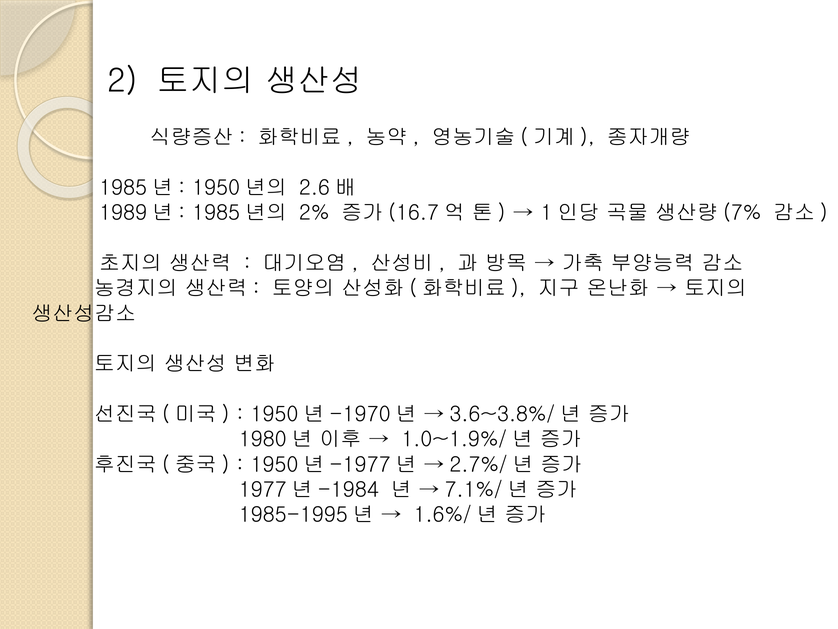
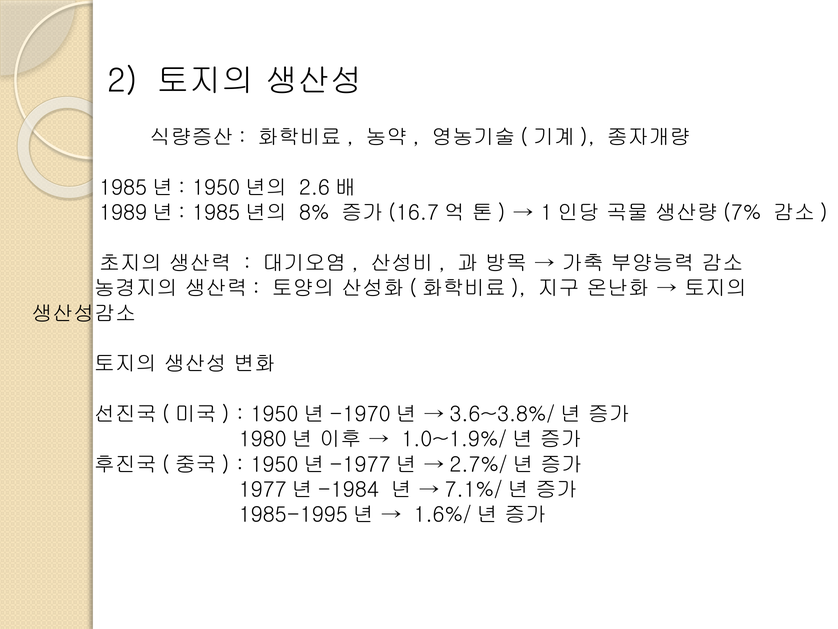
2%: 2% -> 8% (314, 213)
